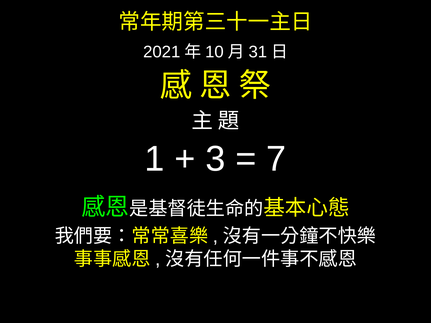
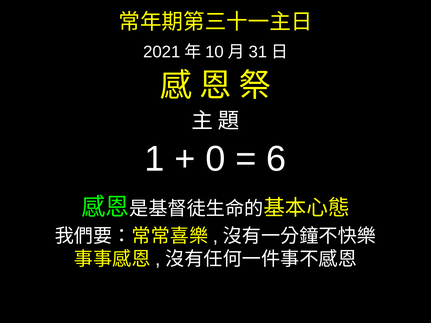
3: 3 -> 0 (215, 159)
7: 7 -> 6 (276, 159)
